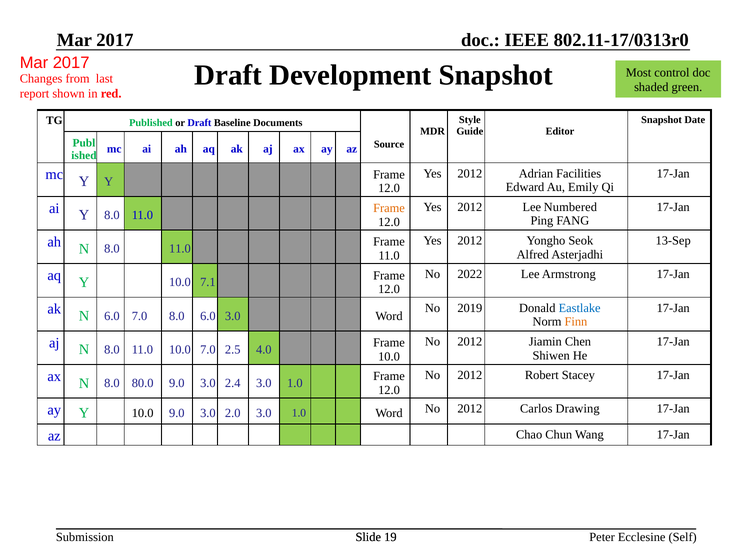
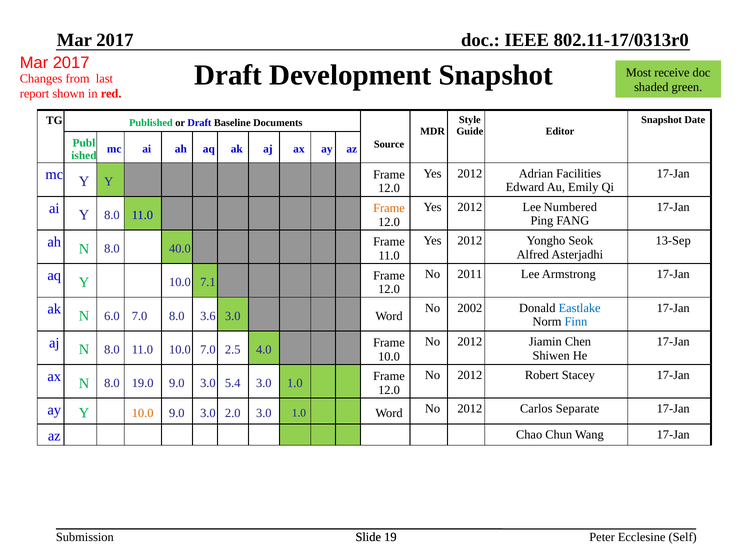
control: control -> receive (672, 72)
ah N 8.0 11.0: 11.0 -> 40.0 (180, 249)
2022: 2022 -> 2011 (470, 274)
2019: 2019 -> 2002 (470, 308)
8.0 6.0: 6.0 -> 3.6 (208, 316)
Finn colour: orange -> blue (576, 321)
80.0: 80.0 -> 19.0 (143, 383)
2.4: 2.4 -> 5.4 (233, 383)
10.0 colour: black -> orange (143, 413)
Drawing: Drawing -> Separate (578, 408)
